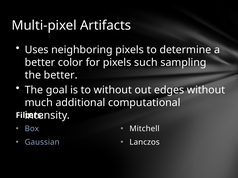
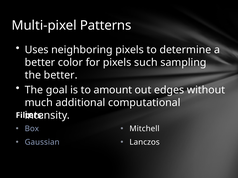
Artifacts: Artifacts -> Patterns (106, 26)
to without: without -> amount (113, 90)
